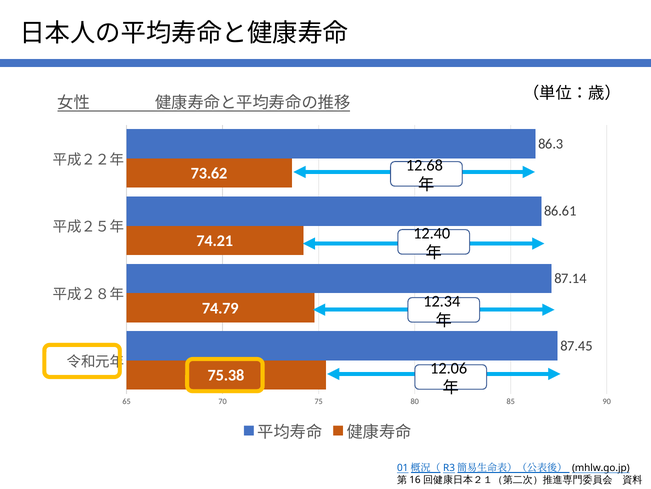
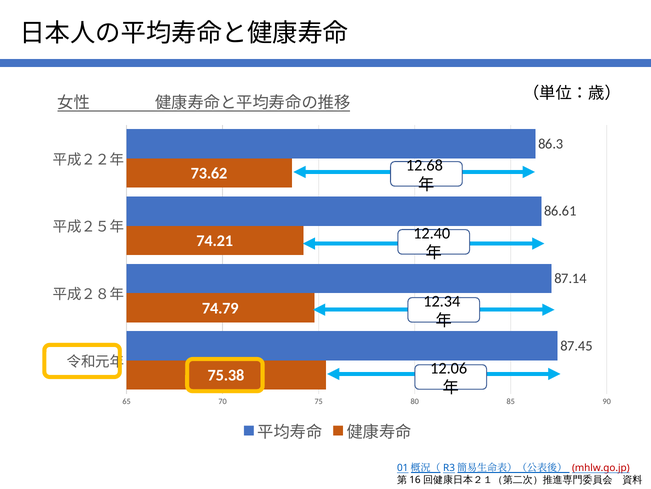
mhlw.go.jp colour: black -> red (601, 467)
